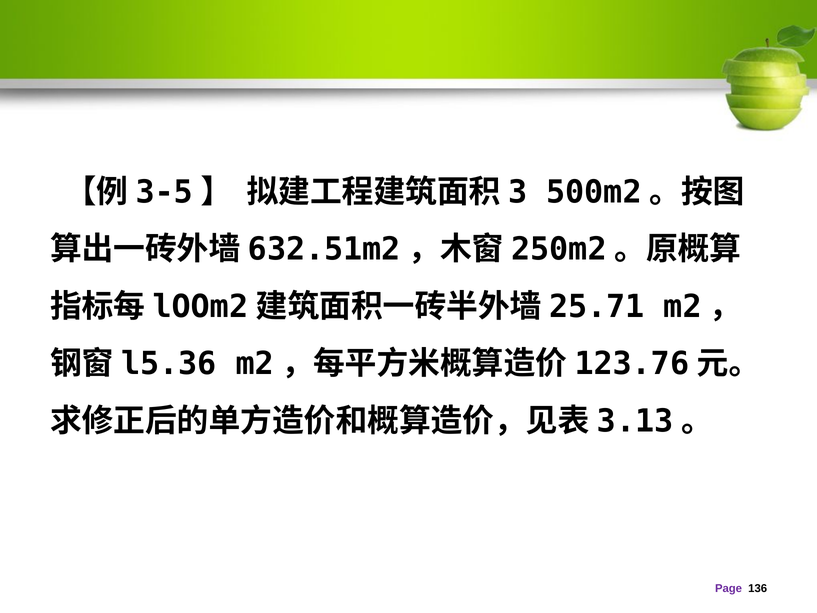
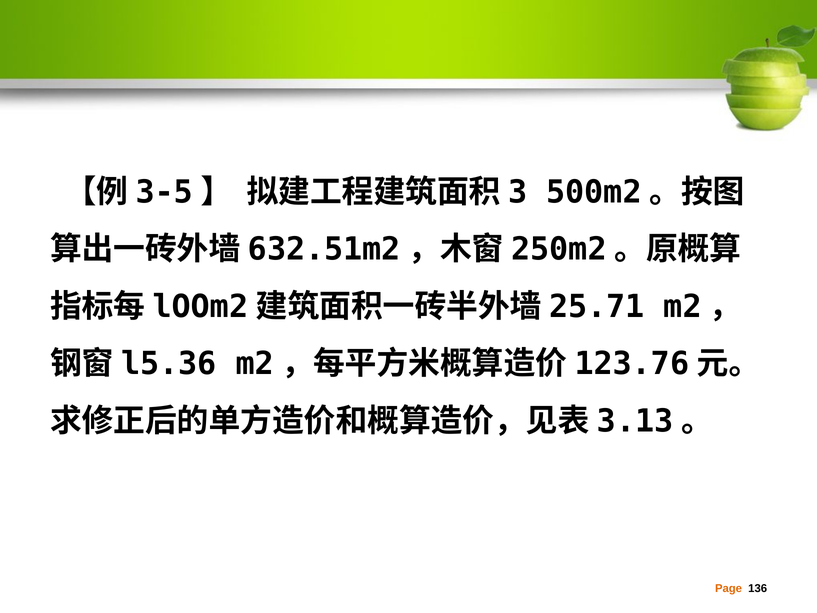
Page colour: purple -> orange (729, 588)
